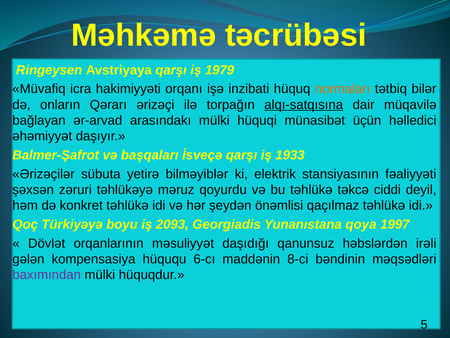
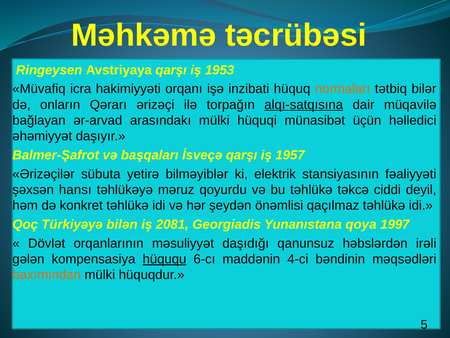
1979: 1979 -> 1953 (220, 70)
1933: 1933 -> 1957 (290, 155)
zəruri: zəruri -> hansı (75, 190)
boyu: boyu -> bilən (122, 224)
2093: 2093 -> 2081 (172, 224)
hüququ underline: none -> present (164, 259)
8-ci: 8-ci -> 4-ci (298, 259)
baxımından colour: purple -> orange (47, 274)
